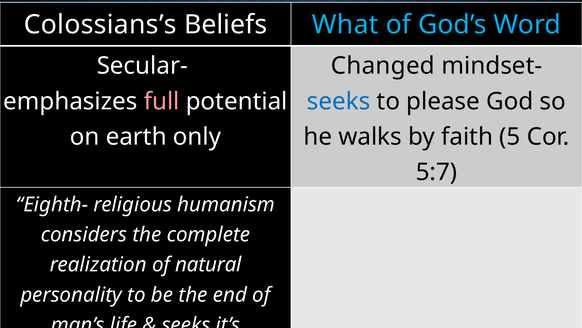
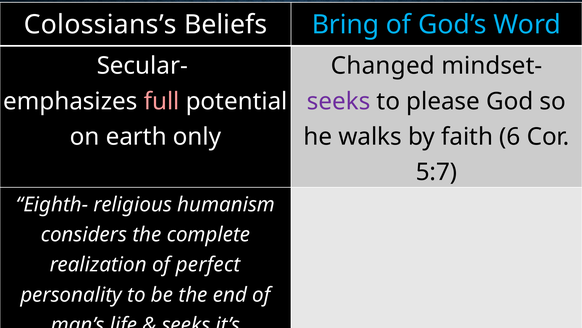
What: What -> Bring (345, 25)
seeks colour: blue -> purple (339, 101)
5: 5 -> 6 (510, 136)
natural: natural -> perfect (208, 264)
